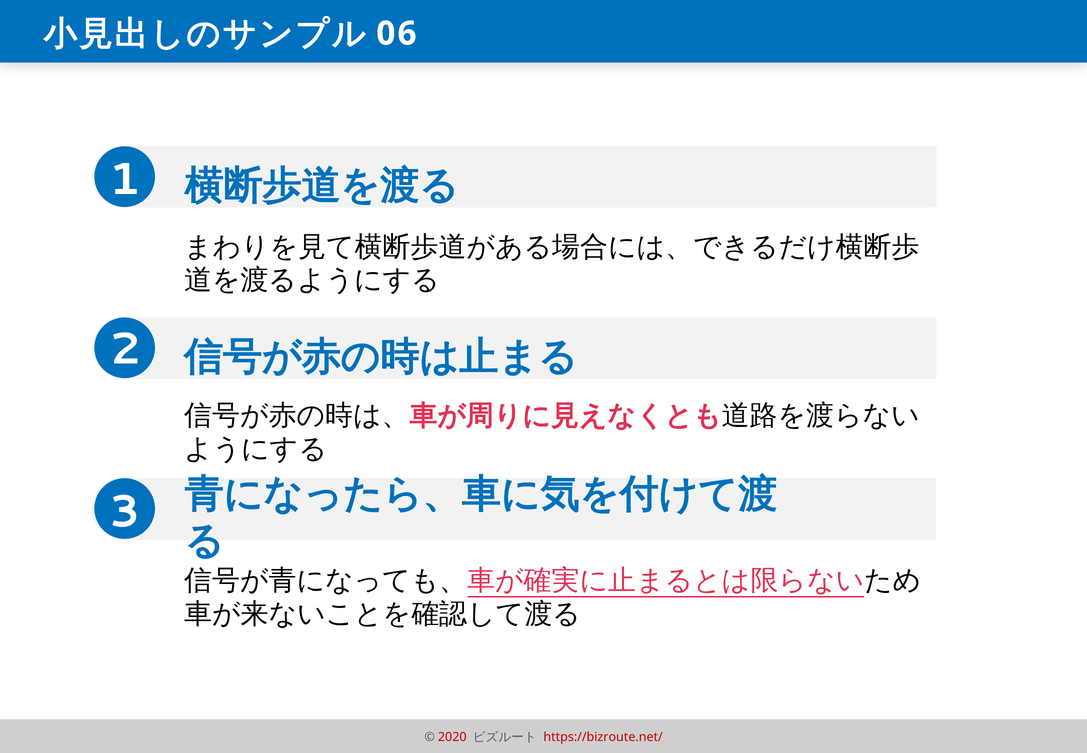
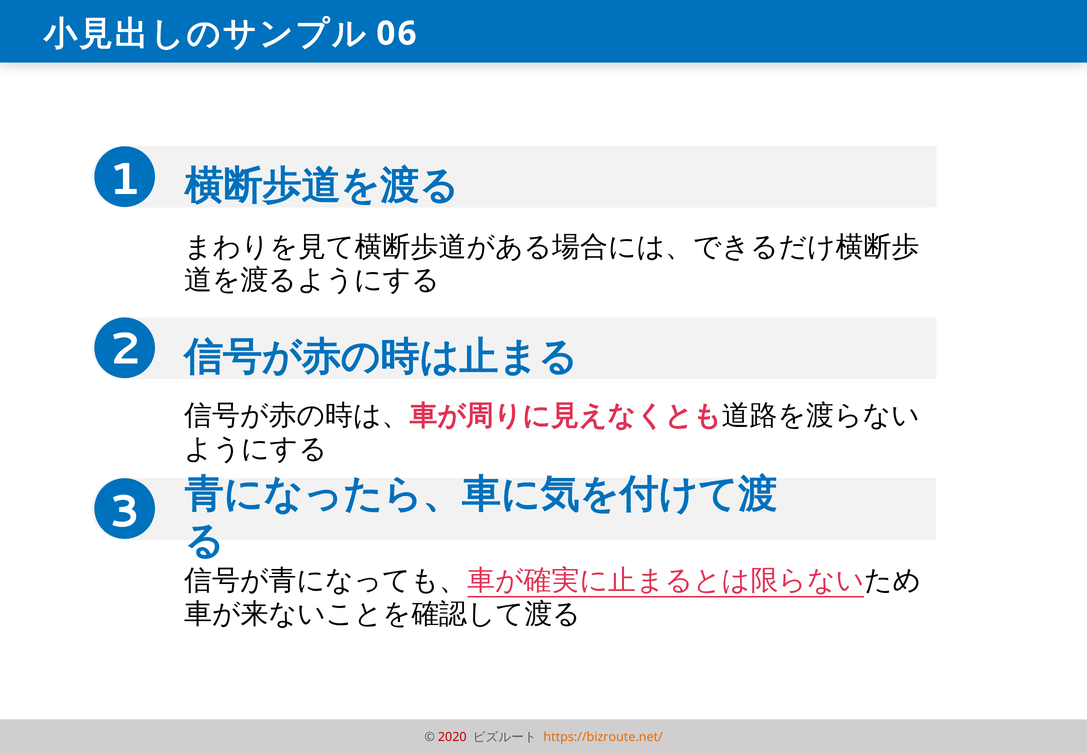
https://bizroute.net/ colour: red -> orange (603, 737)
